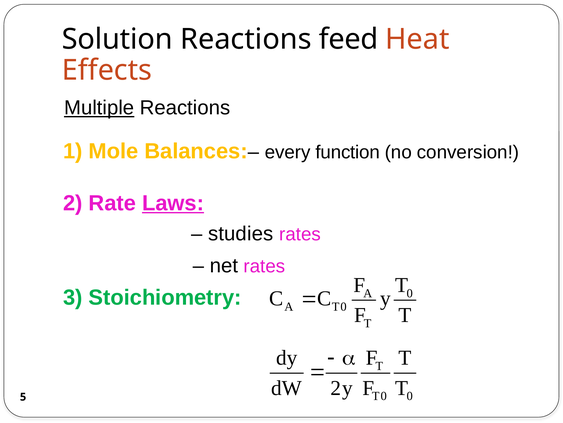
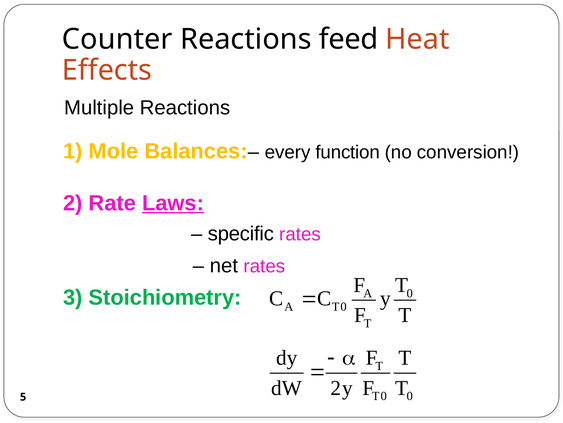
Solution: Solution -> Counter (117, 39)
Multiple underline: present -> none (99, 108)
studies: studies -> specific (241, 233)
